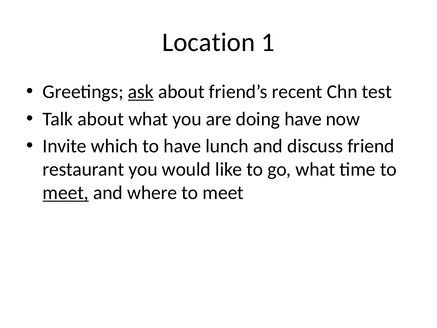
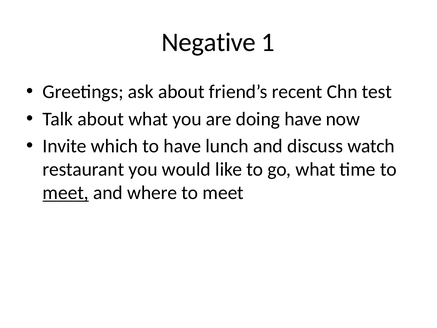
Location: Location -> Negative (209, 42)
ask underline: present -> none (141, 92)
friend: friend -> watch (371, 146)
